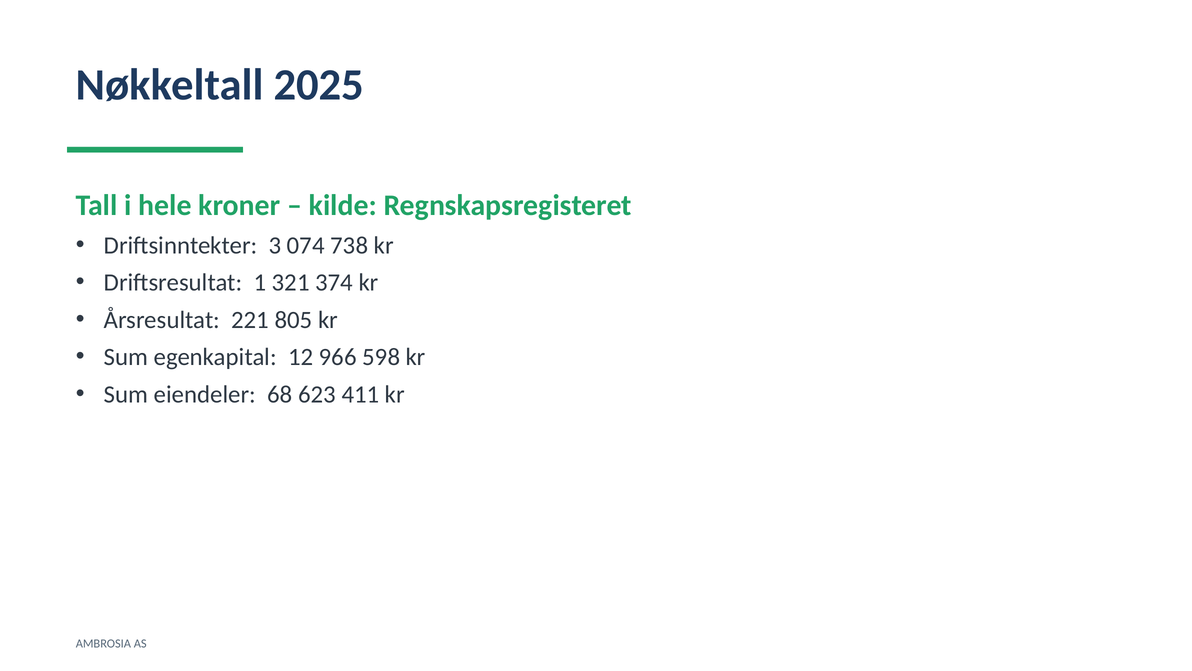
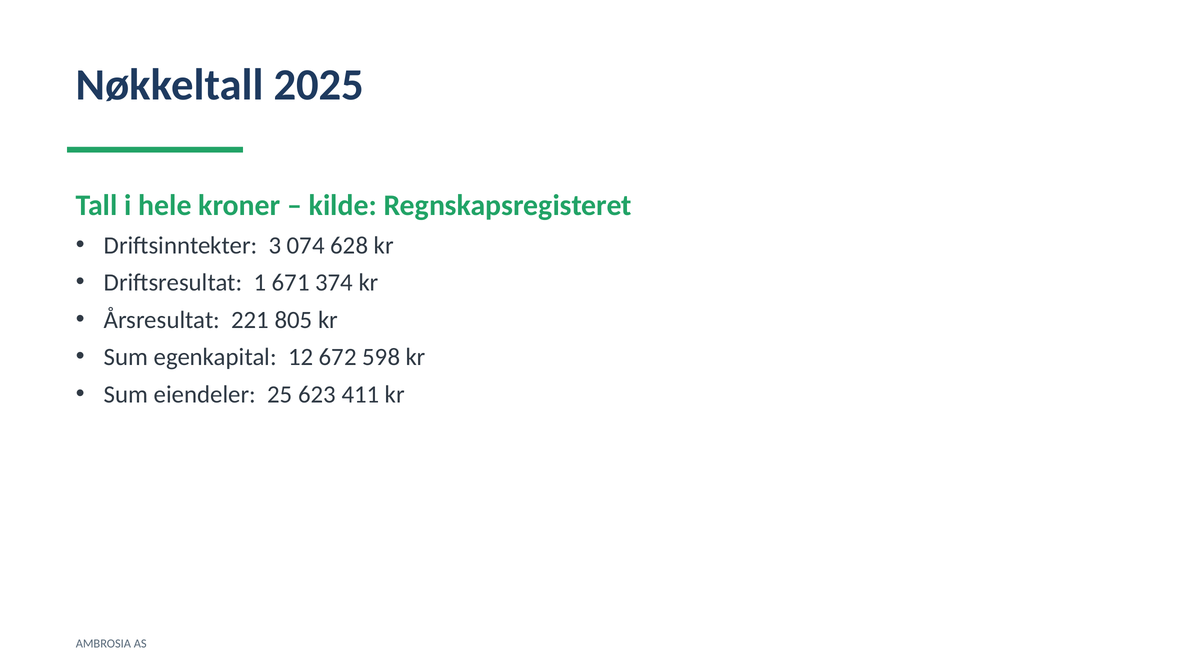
738: 738 -> 628 (349, 245)
321: 321 -> 671 (291, 282)
966: 966 -> 672 (338, 357)
68: 68 -> 25 (280, 394)
